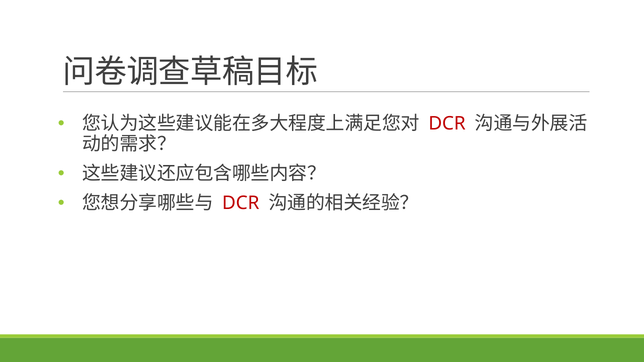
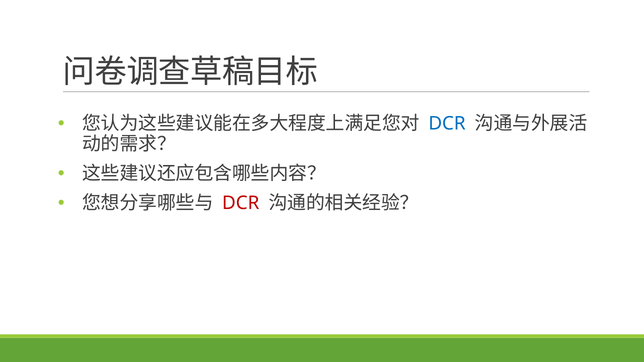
DCR colour: red -> blue (447, 124)
